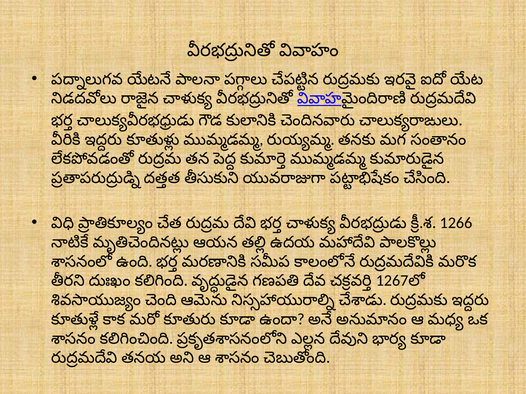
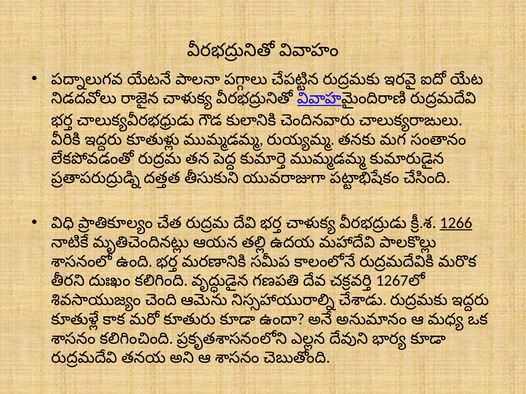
1266 underline: none -> present (456, 223)
